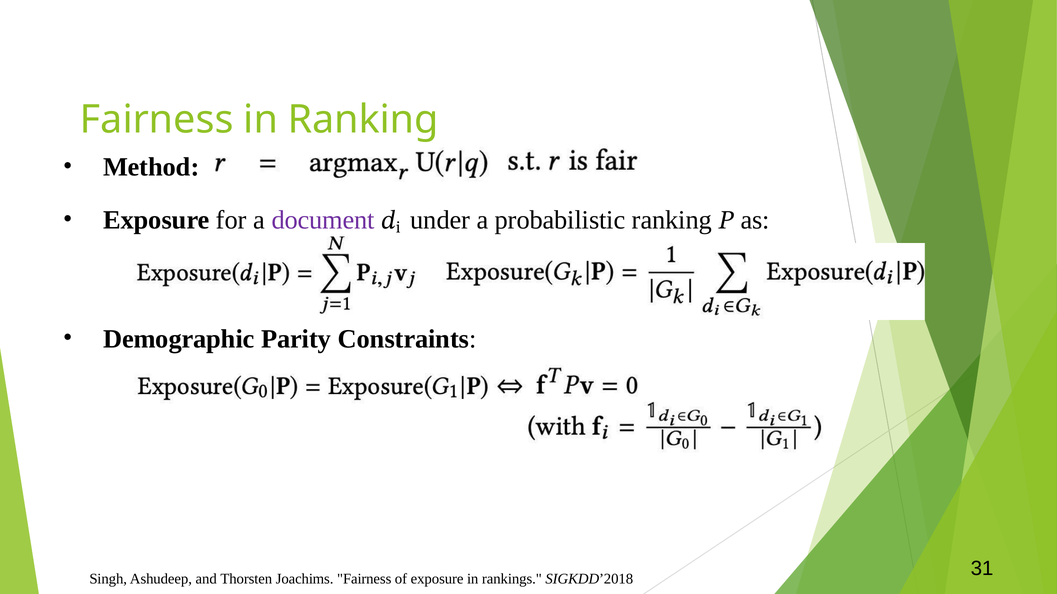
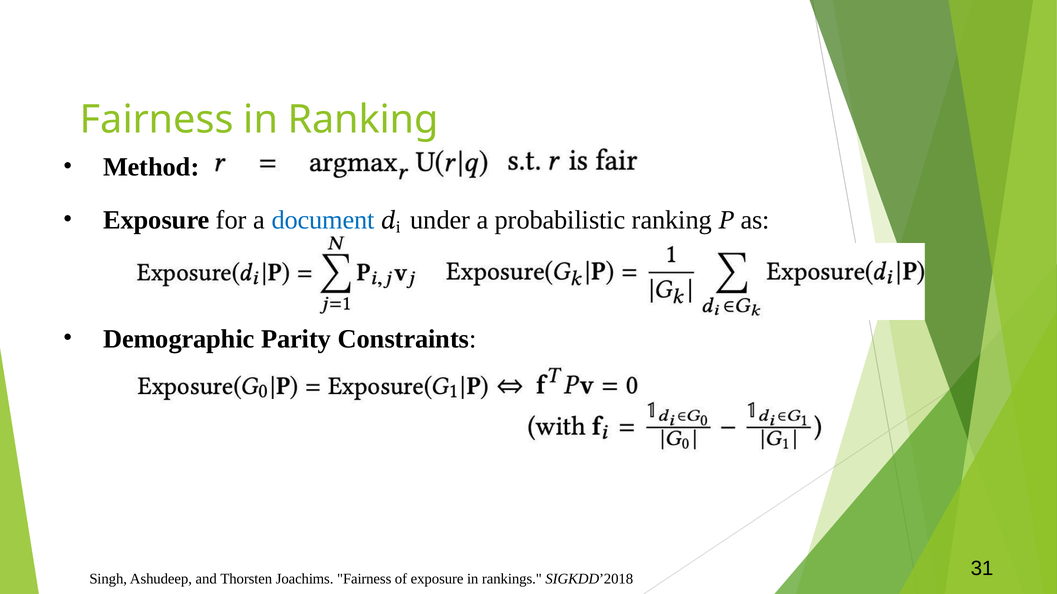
document colour: purple -> blue (323, 220)
